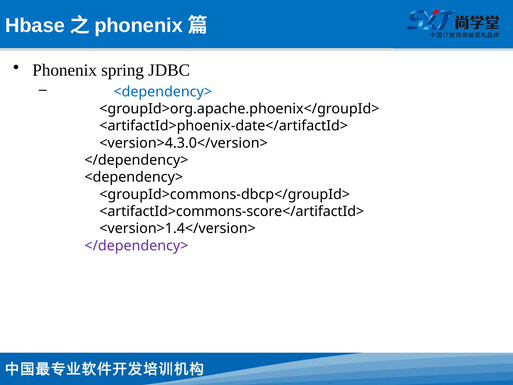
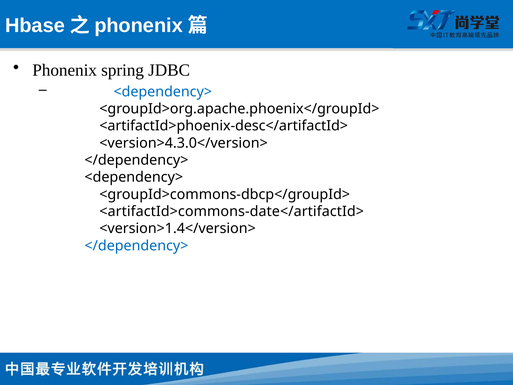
<artifactId>phoenix-date</artifactId>: <artifactId>phoenix-date</artifactId> -> <artifactId>phoenix-desc</artifactId> (224, 126)
<artifactId>commons-score</artifactId>: <artifactId>commons-score</artifactId> -> <artifactId>commons-date</artifactId> (232, 211)
</dependency> colour: purple -> blue (136, 246)
